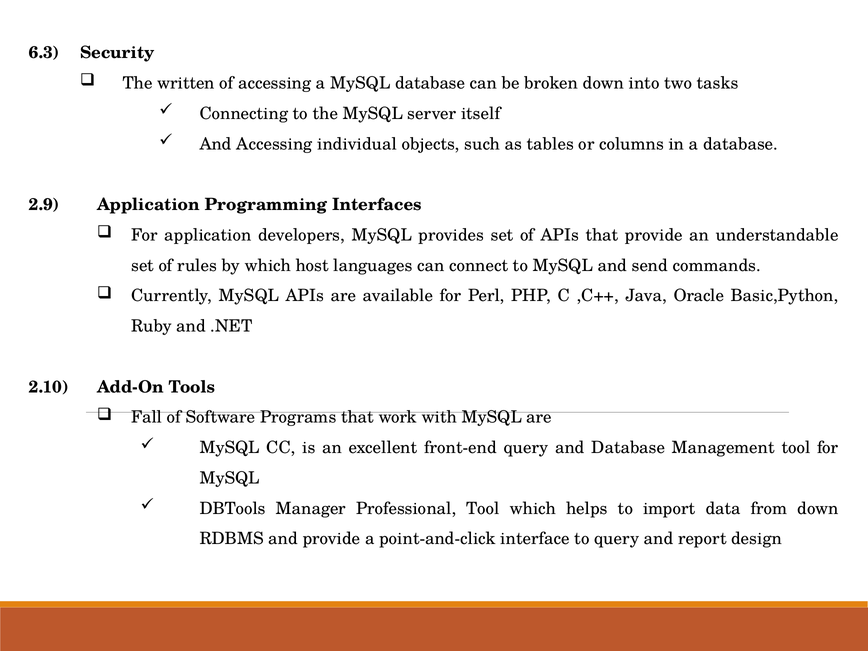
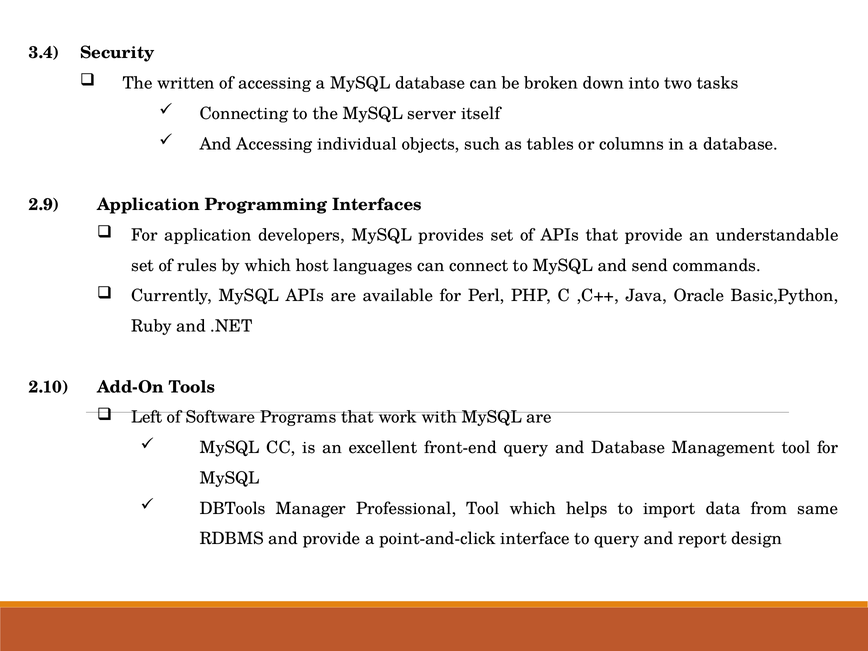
6.3: 6.3 -> 3.4 (44, 53)
Fall: Fall -> Left (147, 417)
from down: down -> same (818, 508)
